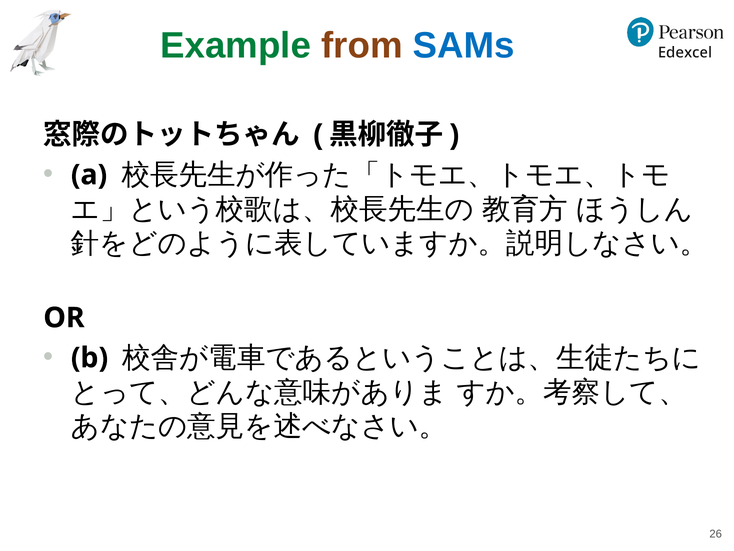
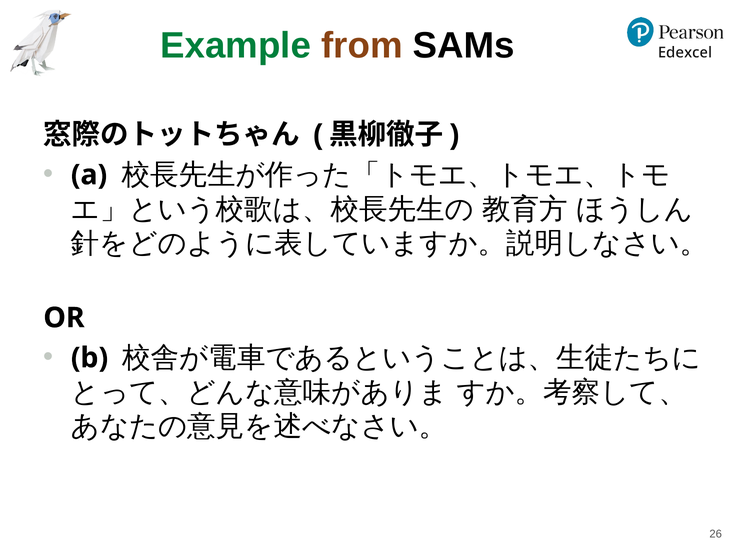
SAMs colour: blue -> black (464, 46)
